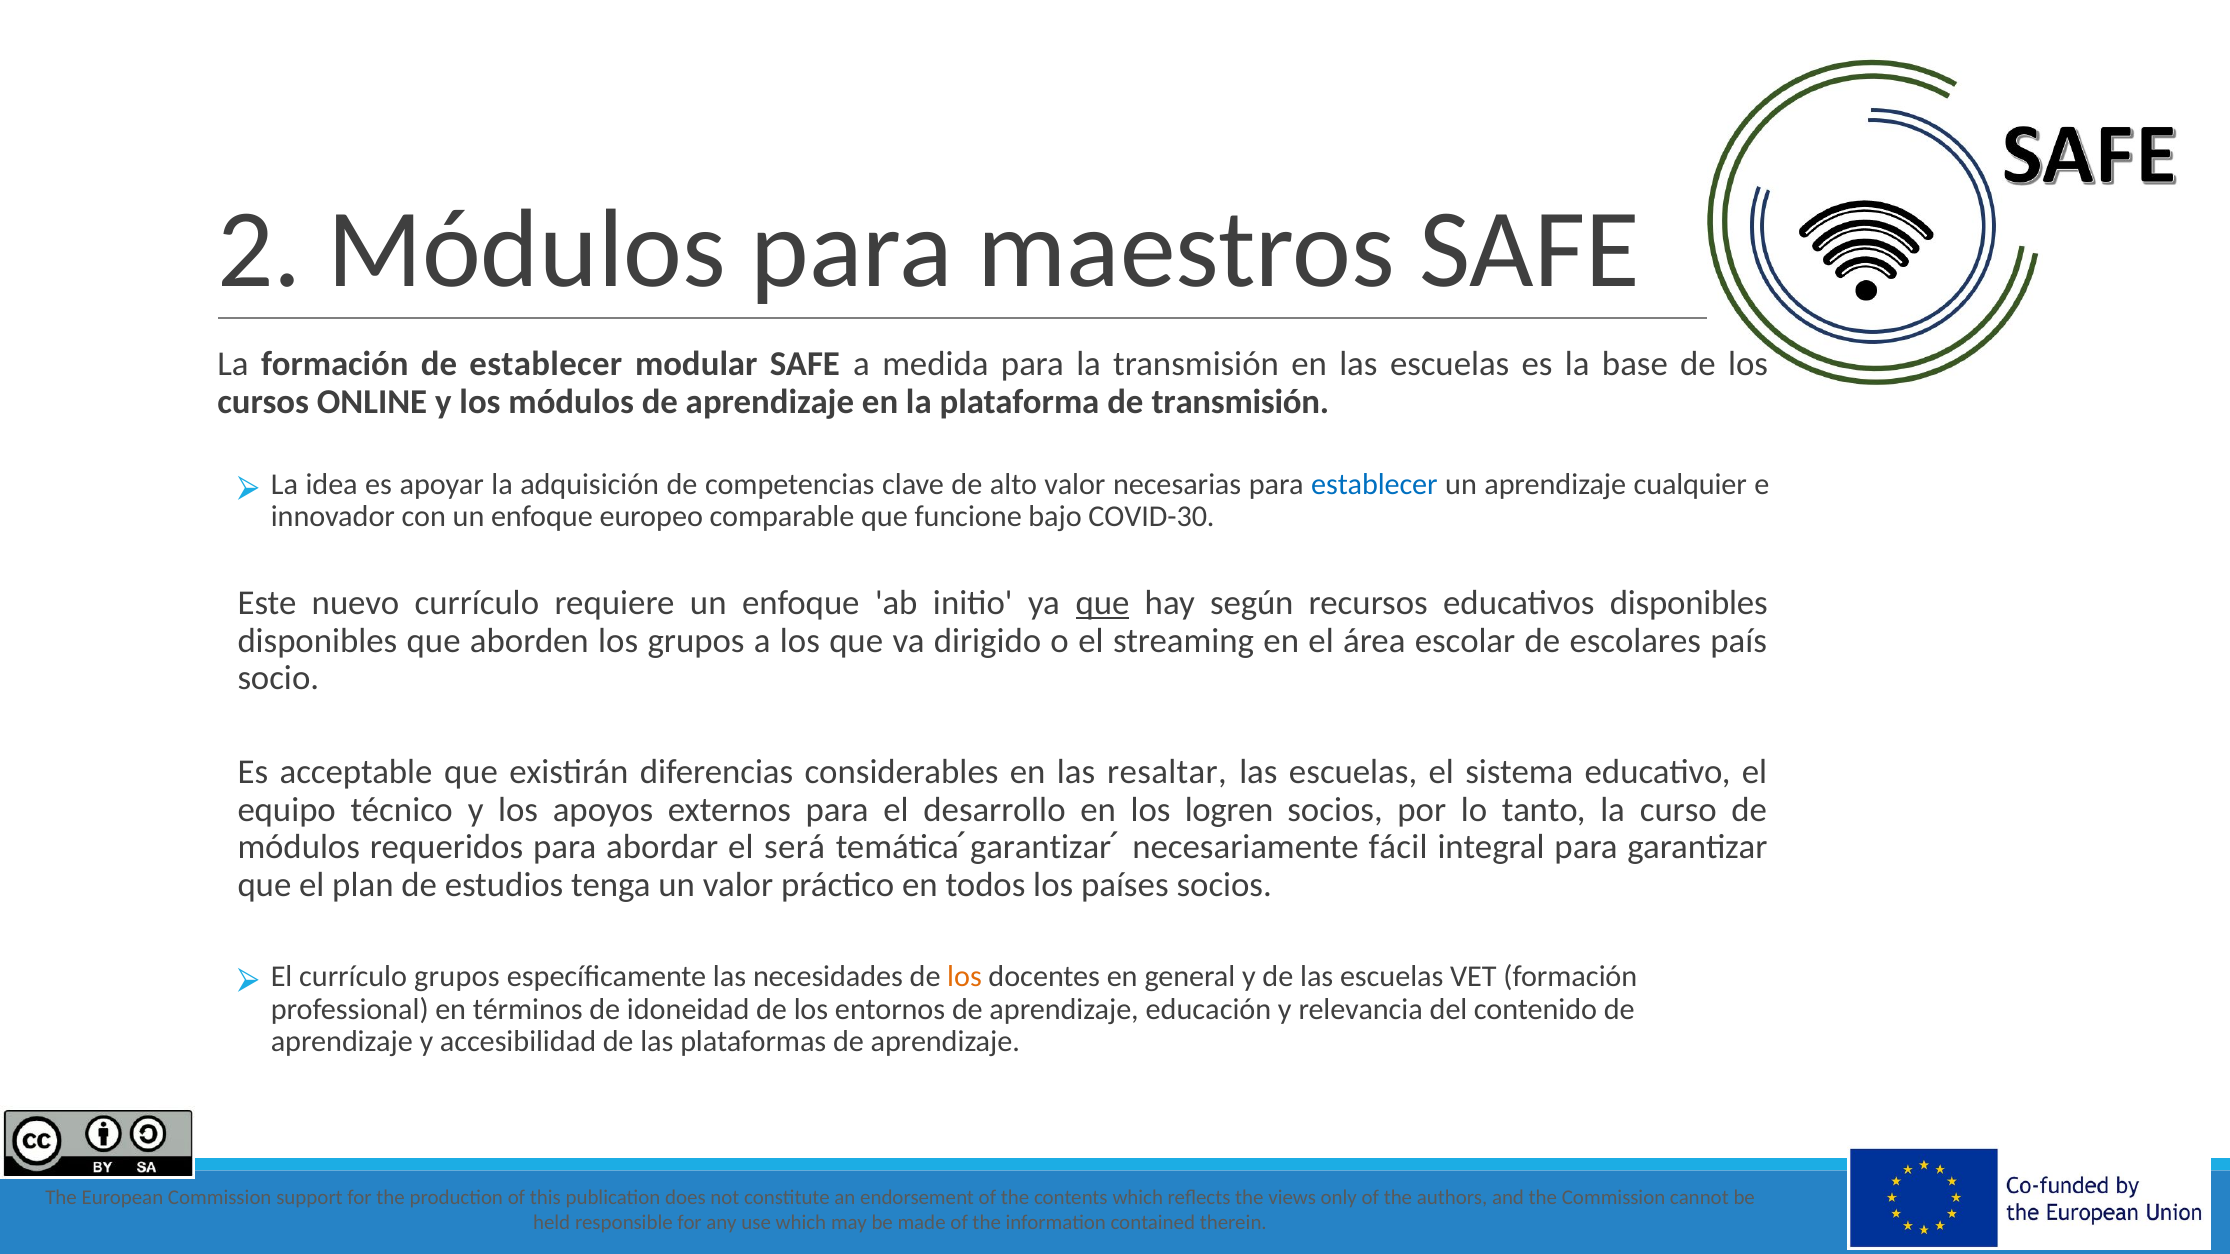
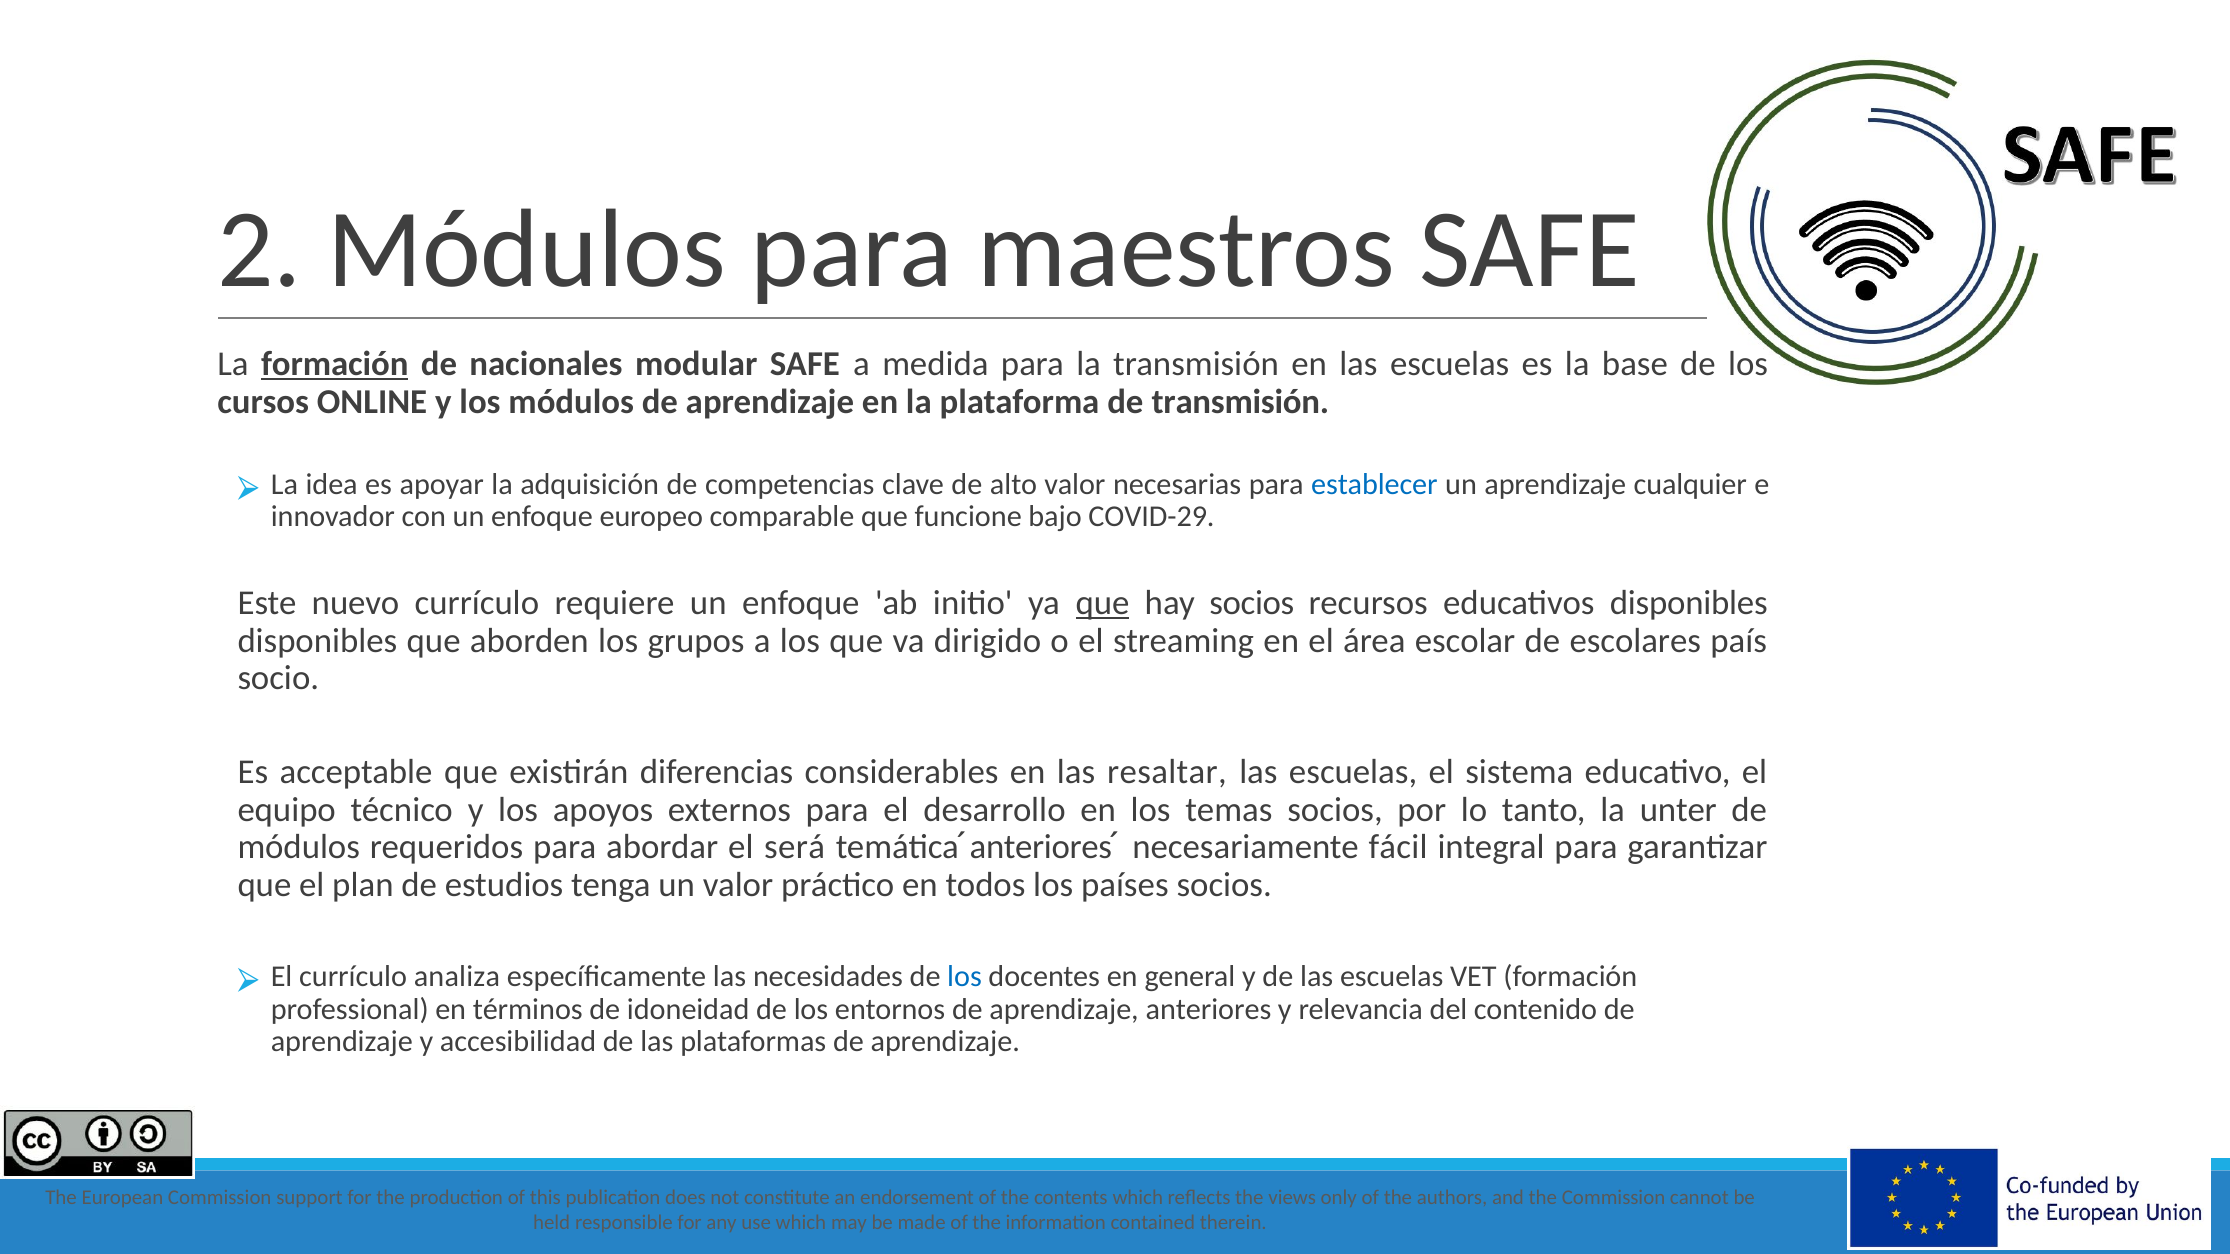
formación underline: none -> present (335, 365)
de establecer: establecer -> nacionales (546, 365)
COVID-30: COVID-30 -> COVID-29 (1151, 517)
hay según: según -> socios (1252, 603)
logren: logren -> temas (1229, 810)
curso: curso -> unter (1678, 810)
temática garantizar: garantizar -> anteriores (1041, 848)
currículo grupos: grupos -> analiza (457, 977)
los colour: orange -> blue (965, 977)
aprendizaje educación: educación -> anteriores (1209, 1009)
